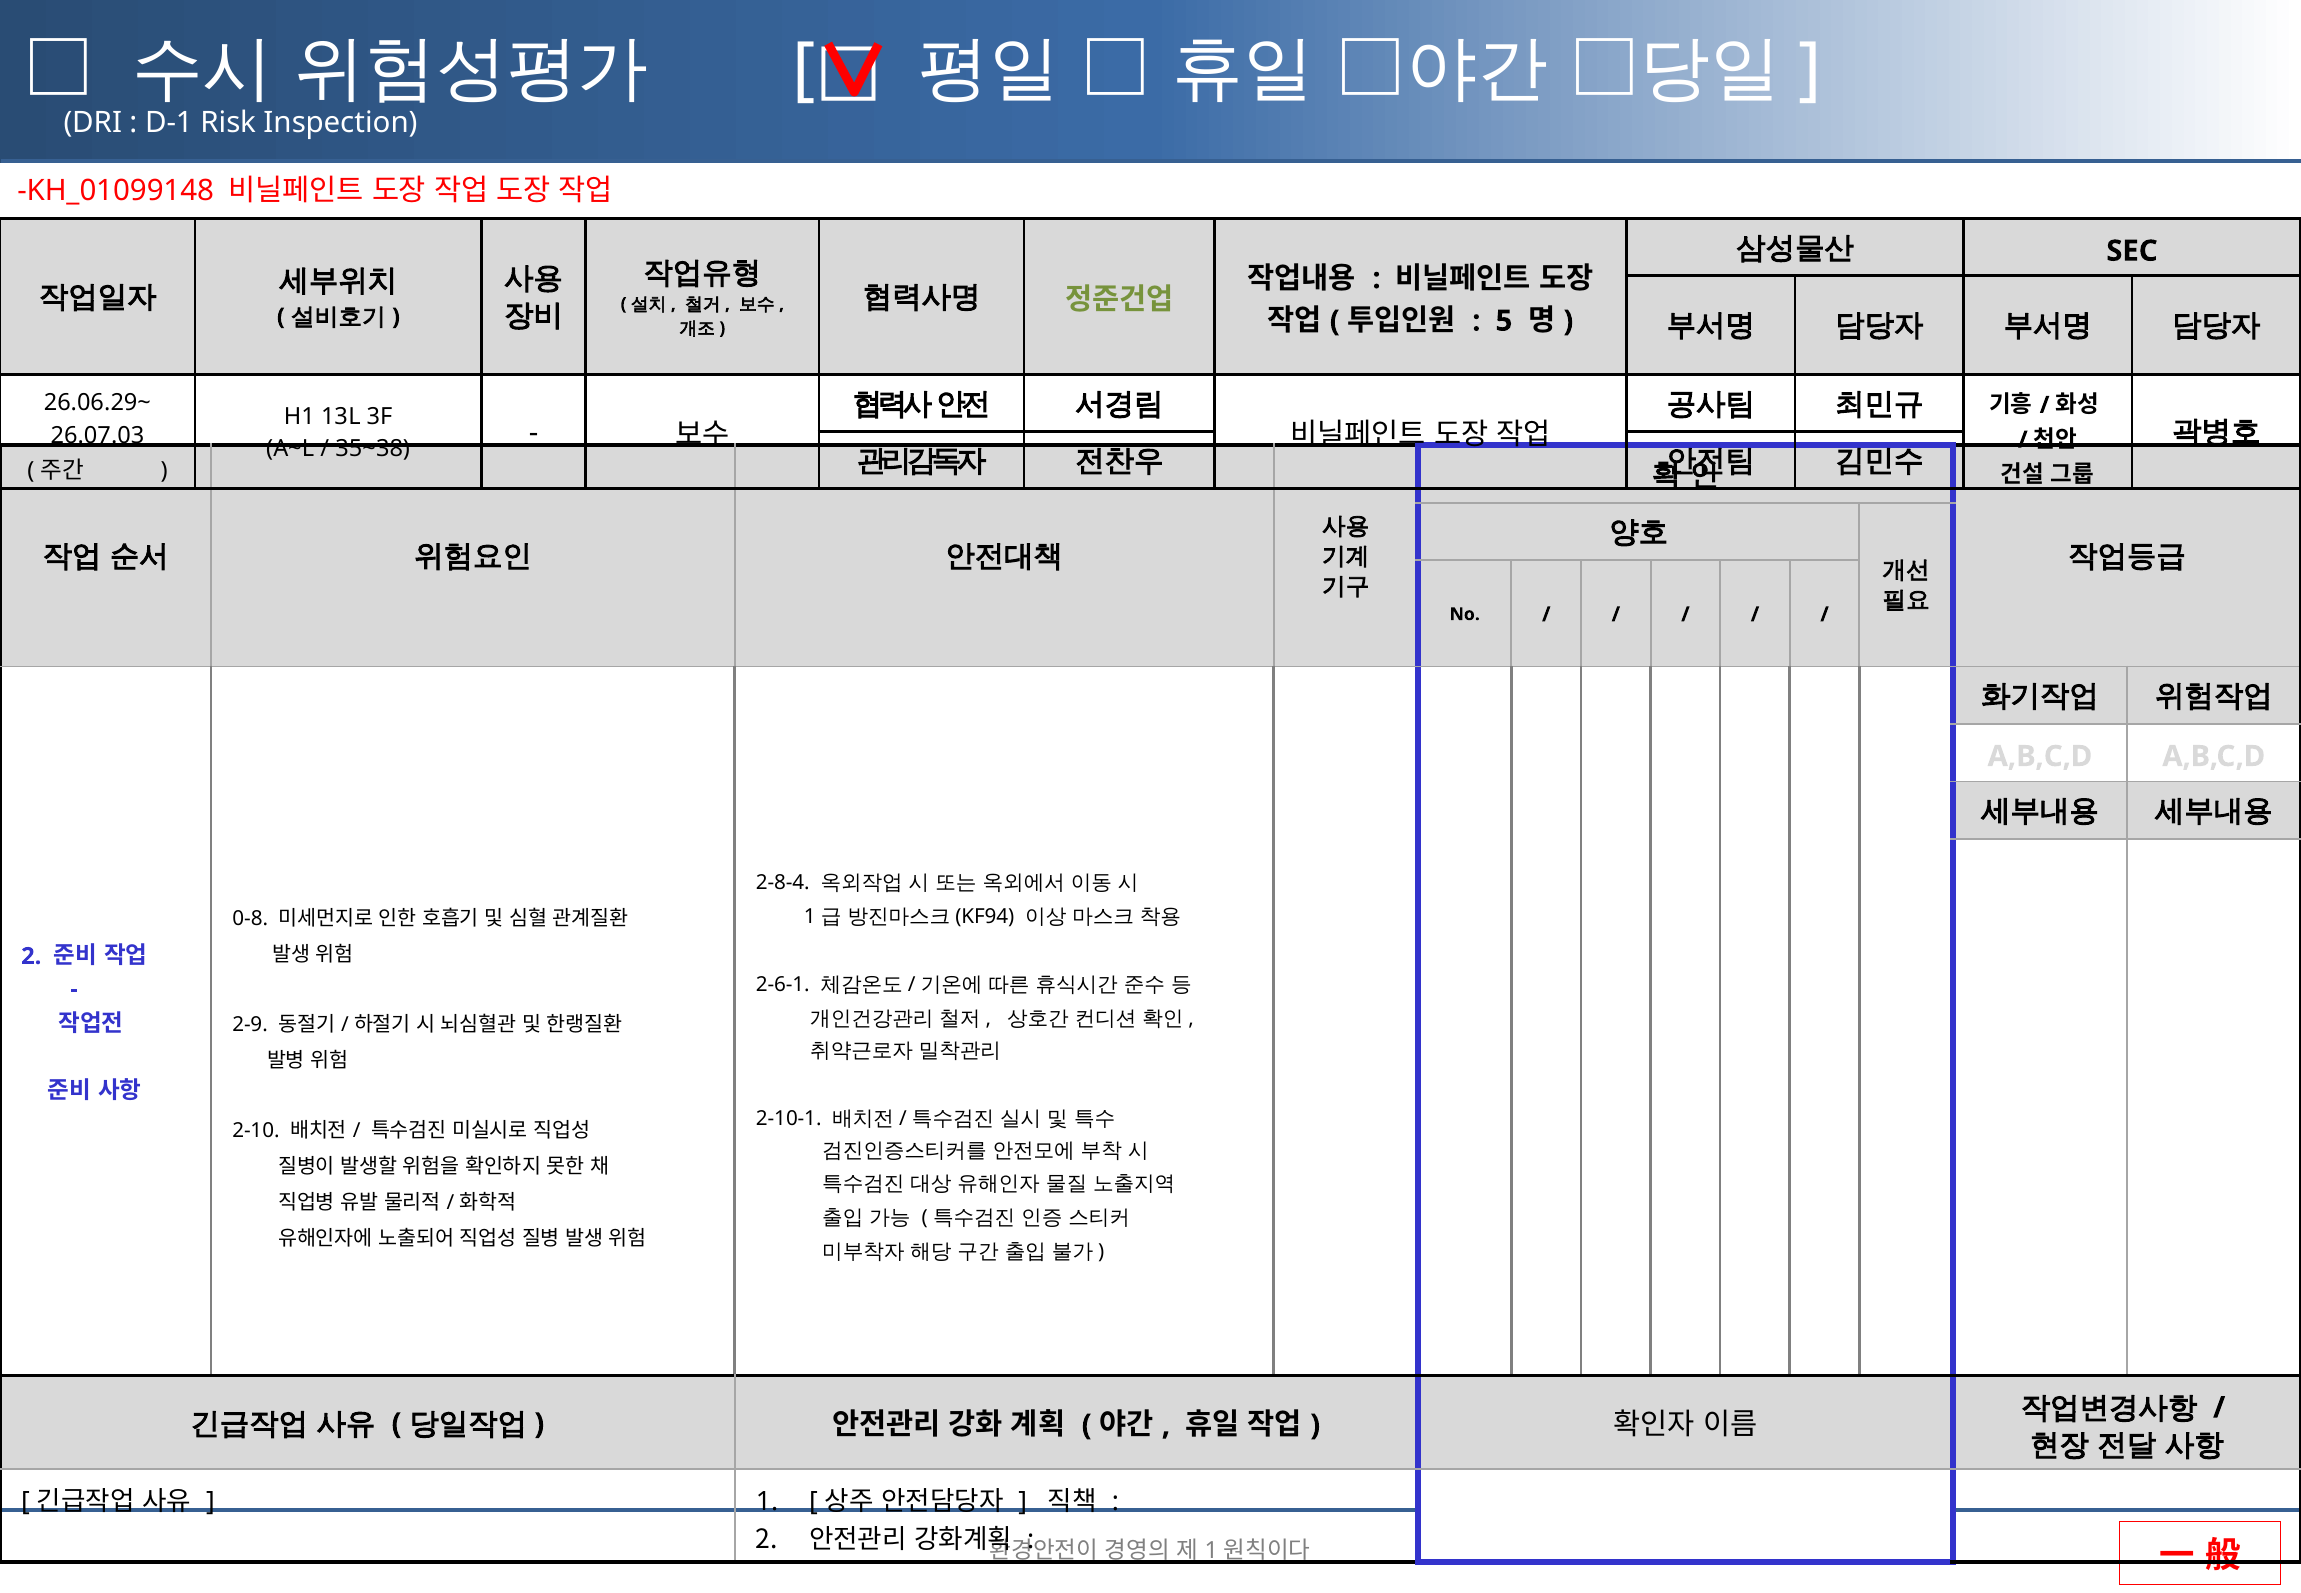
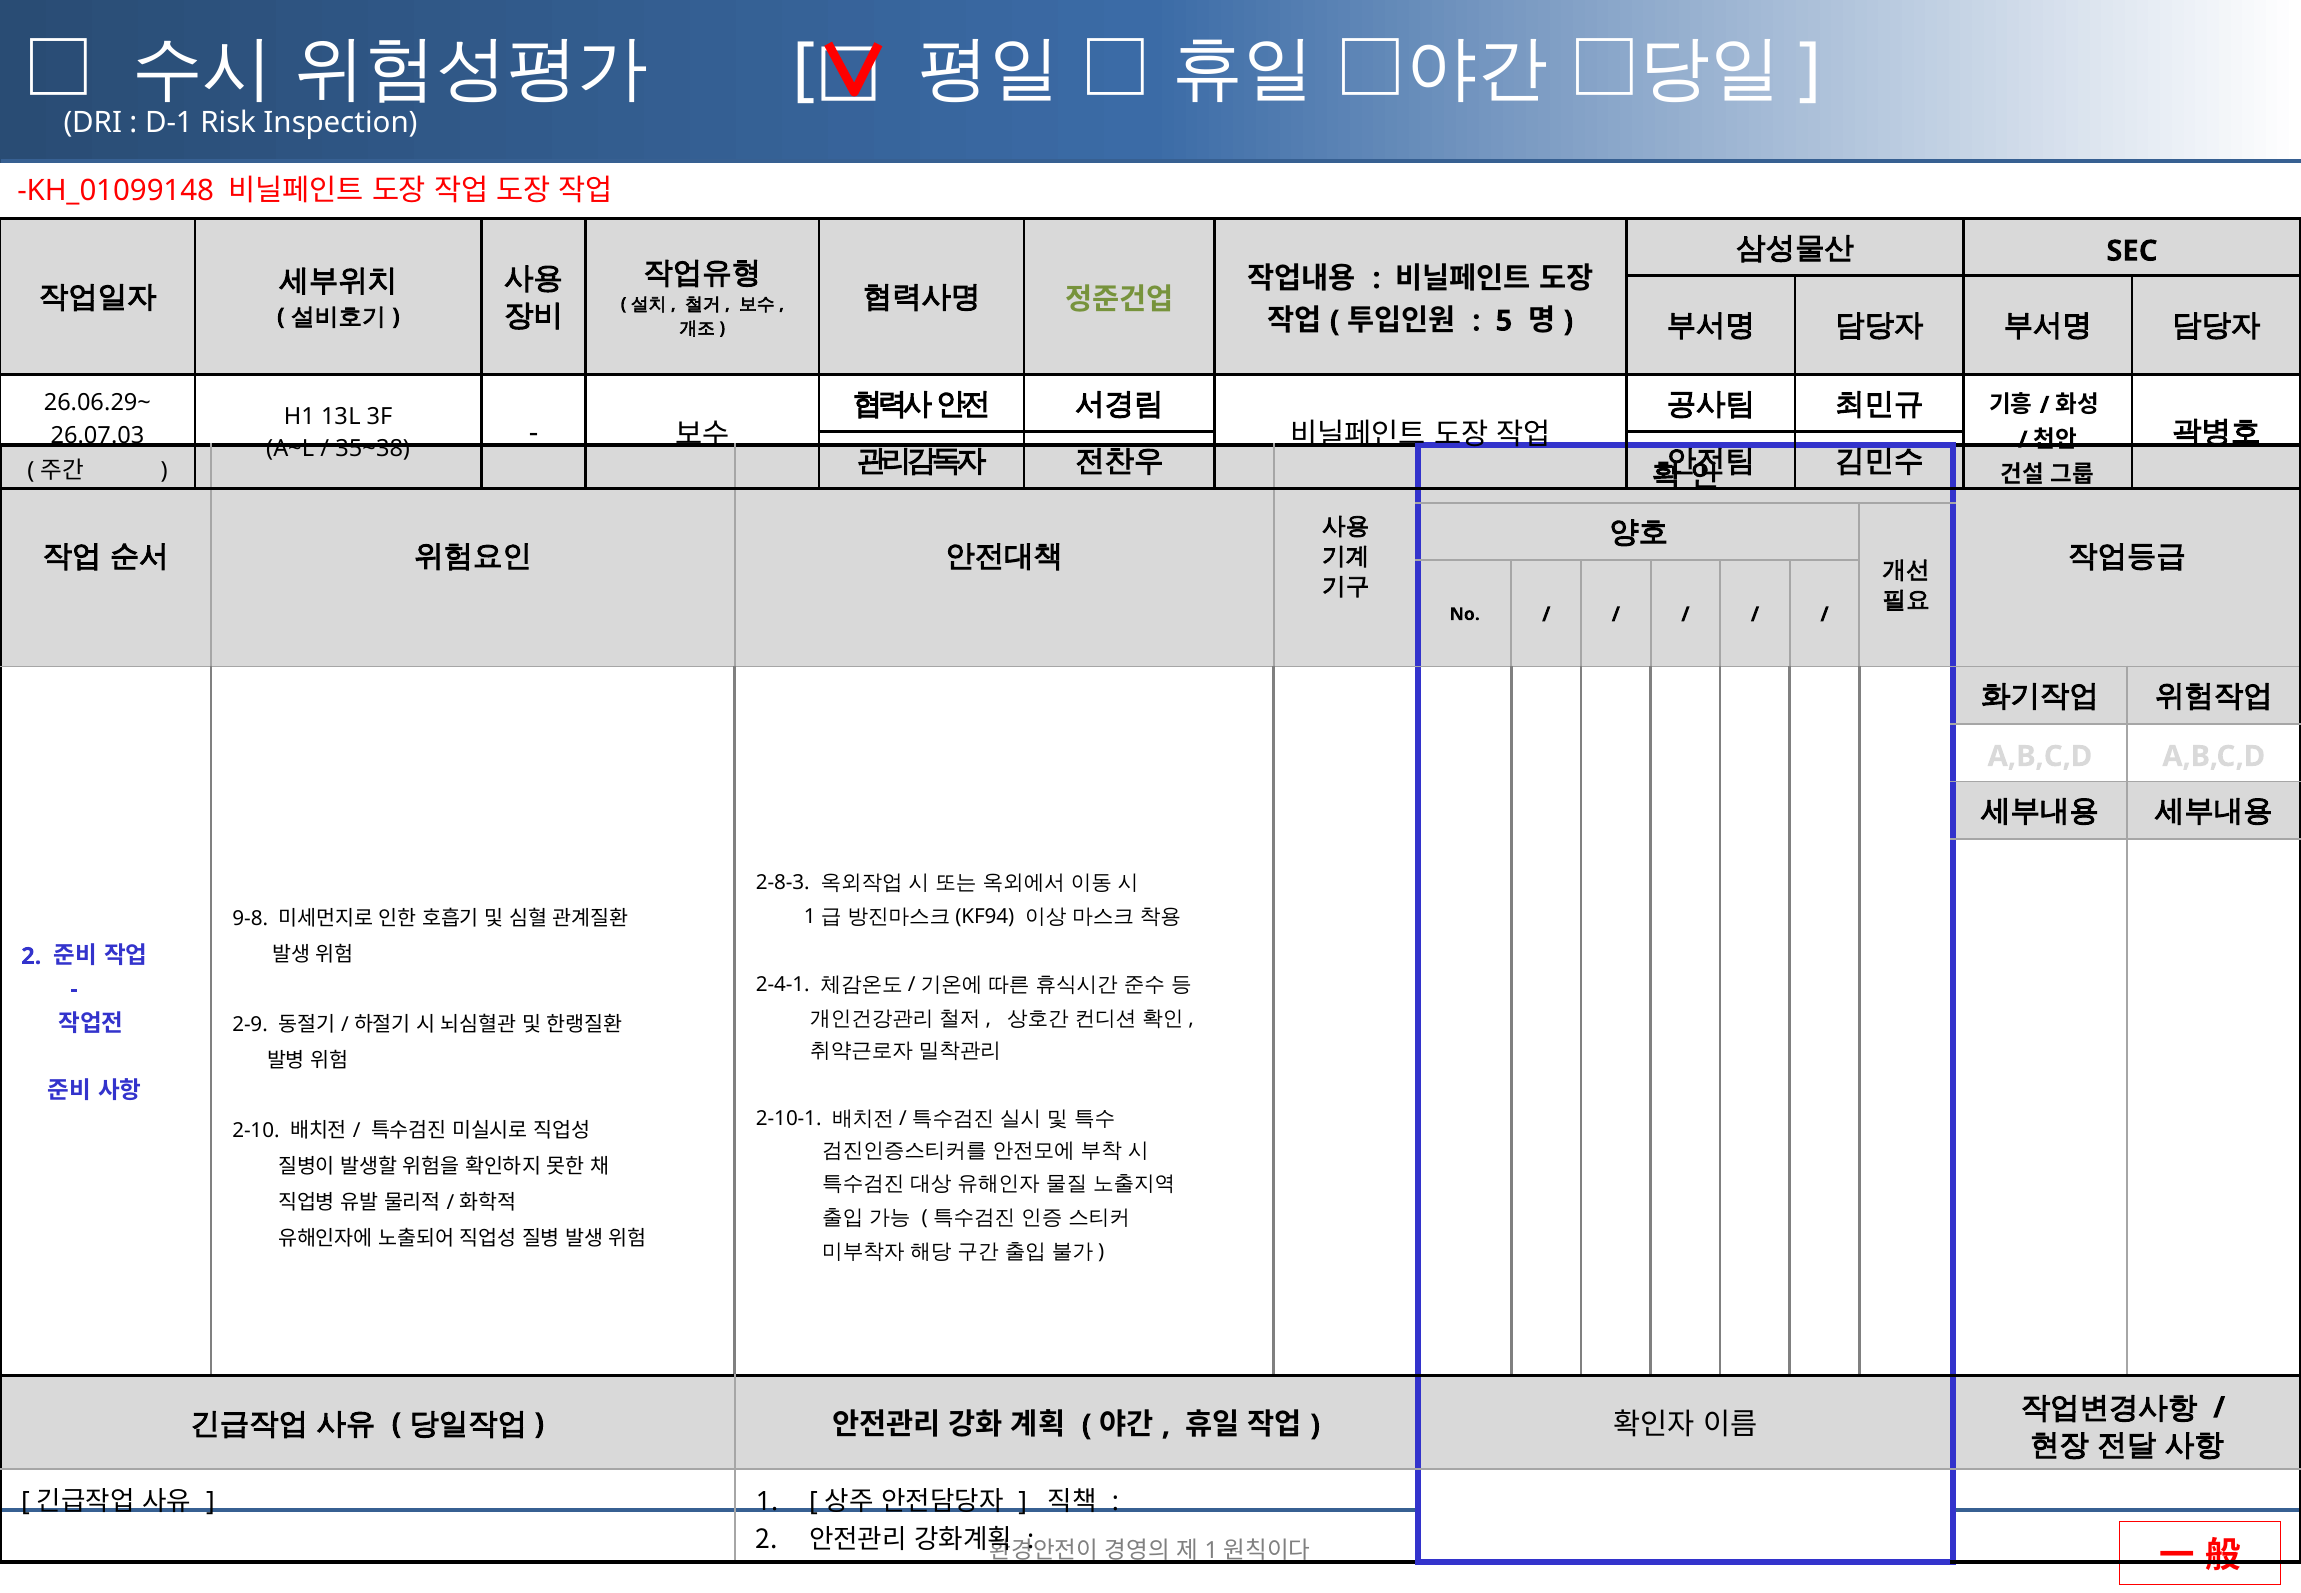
2-8-4: 2-8-4 -> 2-8-3 (783, 882)
0-8: 0-8 -> 9-8 (250, 918)
2-6-1: 2-6-1 -> 2-4-1 (783, 985)
